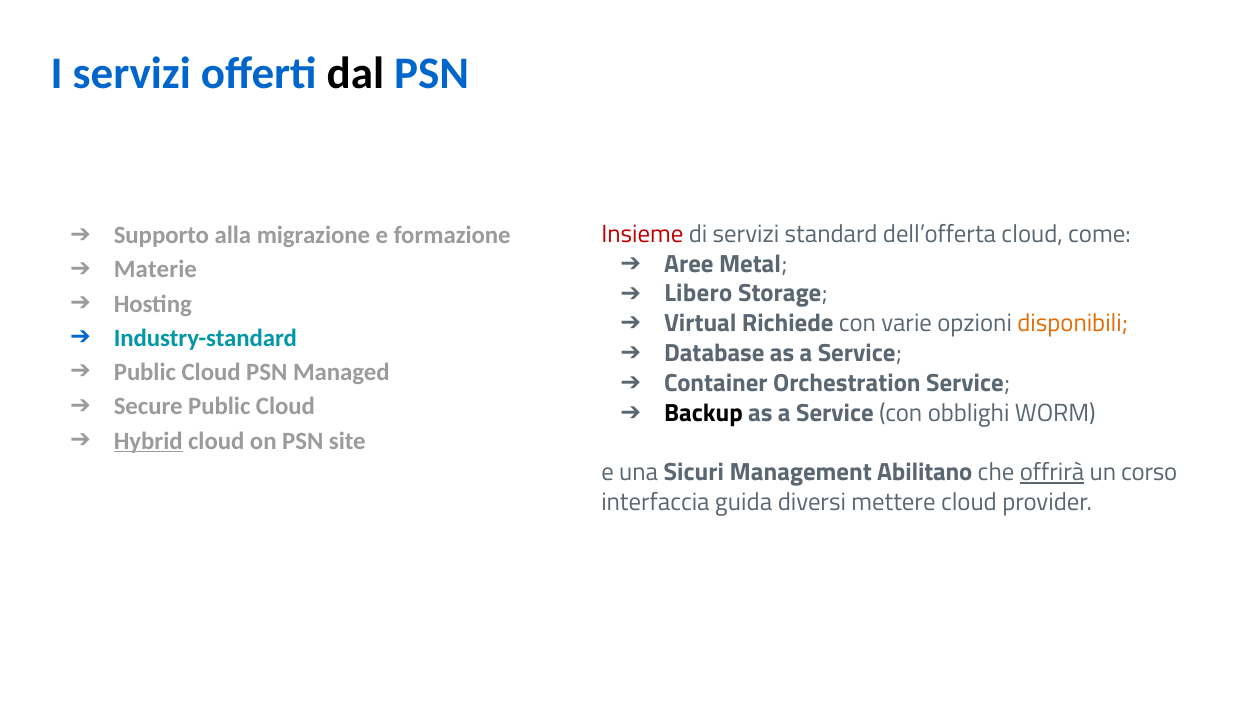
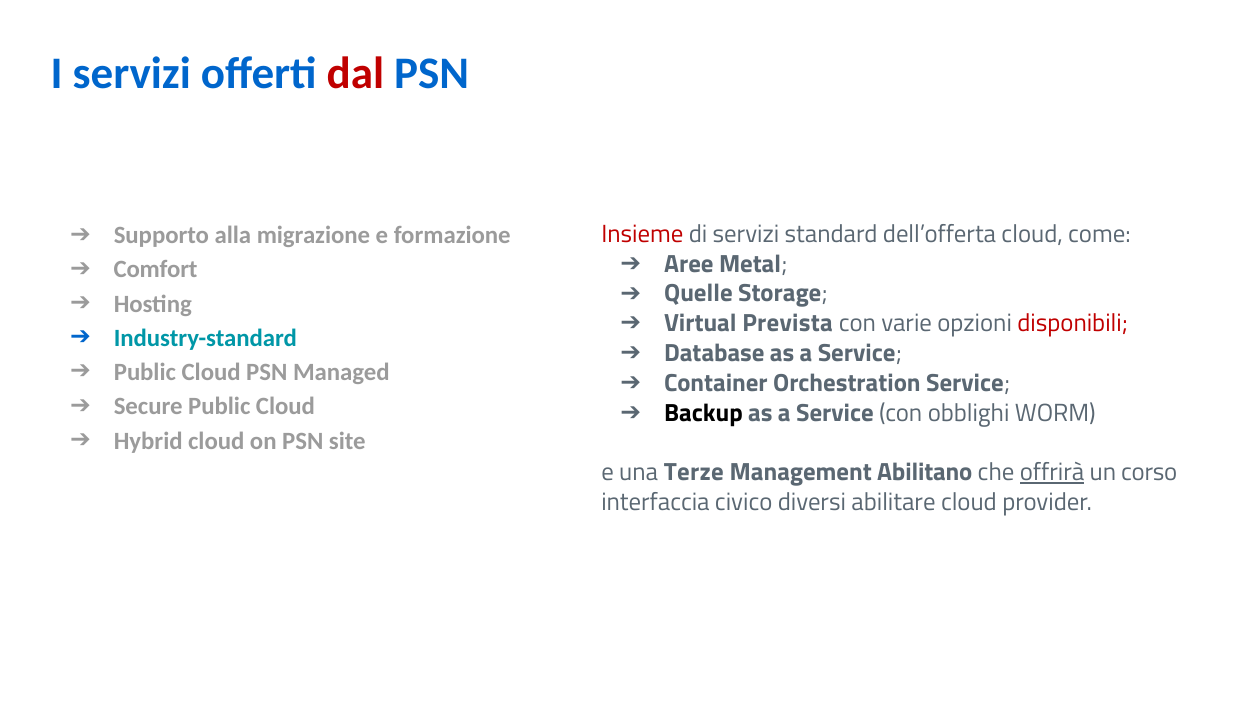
dal colour: black -> red (355, 74)
Materie: Materie -> Comfort (156, 270)
Libero: Libero -> Quelle (698, 294)
Richiede: Richiede -> Prevista (788, 323)
disponibili colour: orange -> red (1073, 323)
Hybrid underline: present -> none (148, 441)
Sicuri: Sicuri -> Terze (694, 472)
guida: guida -> civico (744, 502)
mettere: mettere -> abilitare (893, 502)
